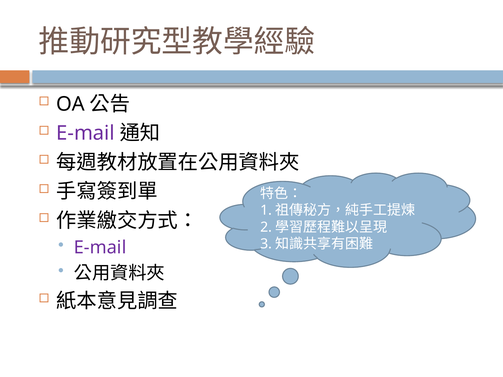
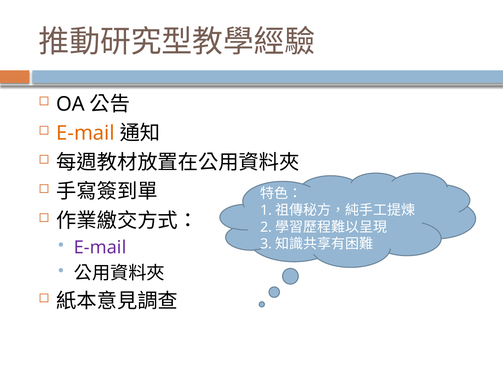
E-mail colour: purple -> orange (86, 133)
